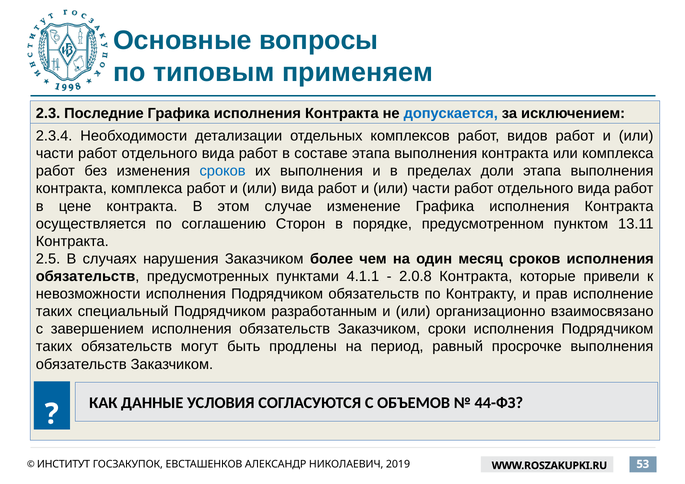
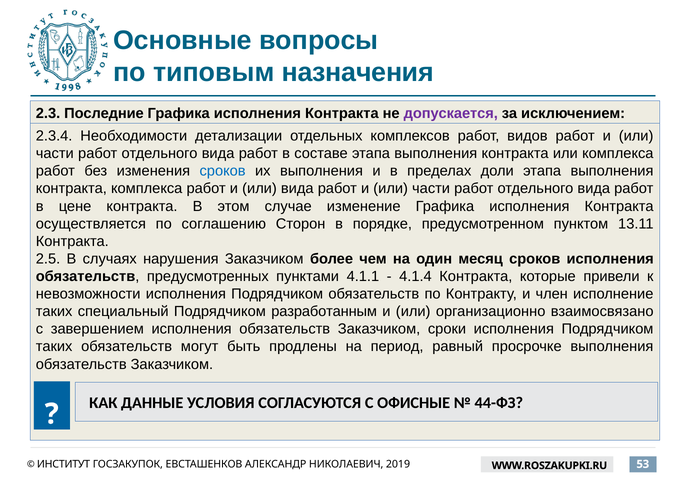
применяем: применяем -> назначения (358, 73)
допускается colour: blue -> purple (451, 113)
2.0.8: 2.0.8 -> 4.1.4 (415, 277)
прав: прав -> член (552, 294)
ОБЪЕМОВ: ОБЪЕМОВ -> ОФИСНЫЕ (414, 403)
